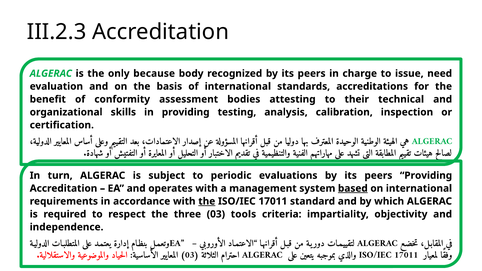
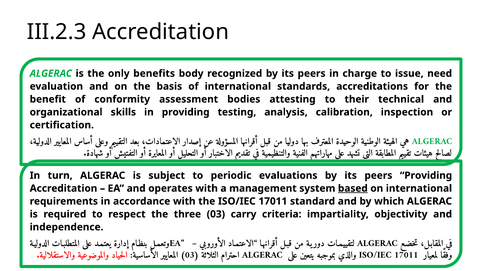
because: because -> benefits (154, 74)
the underline: present -> none (207, 201)
tools: tools -> carry (244, 214)
